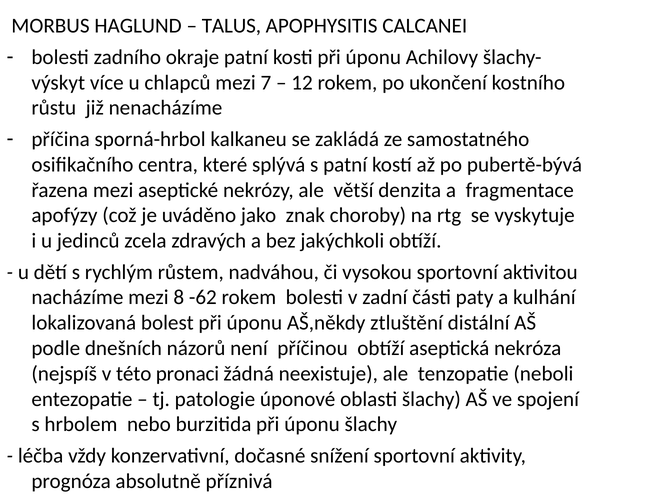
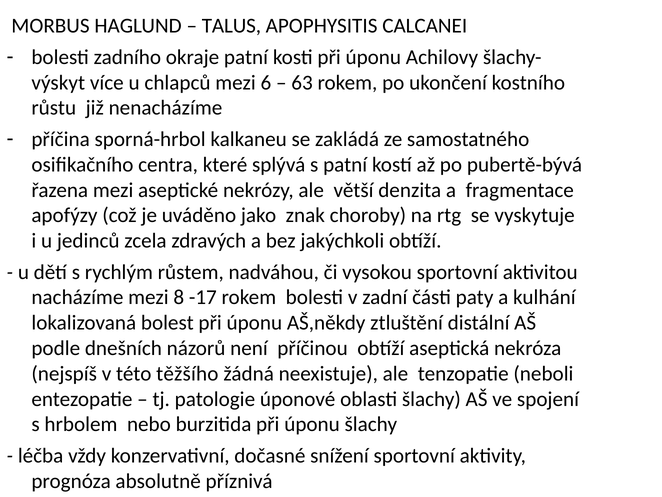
7: 7 -> 6 (266, 83)
12: 12 -> 63 (302, 83)
-62: -62 -> -17 (203, 297)
pronaci: pronaci -> těžšího (187, 373)
